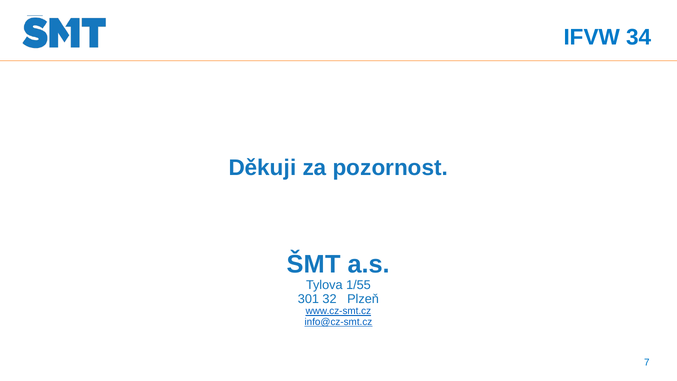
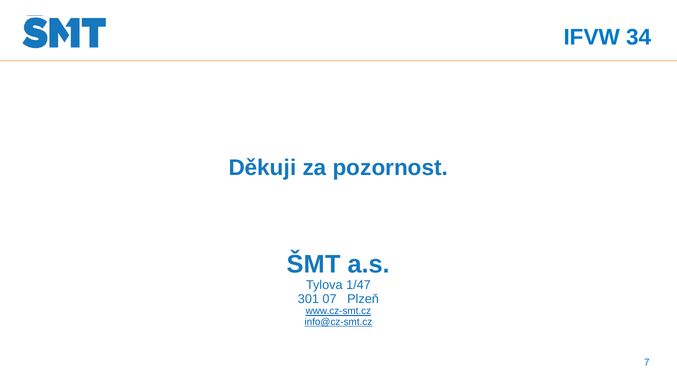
1/55: 1/55 -> 1/47 (358, 285)
32: 32 -> 07 (330, 299)
